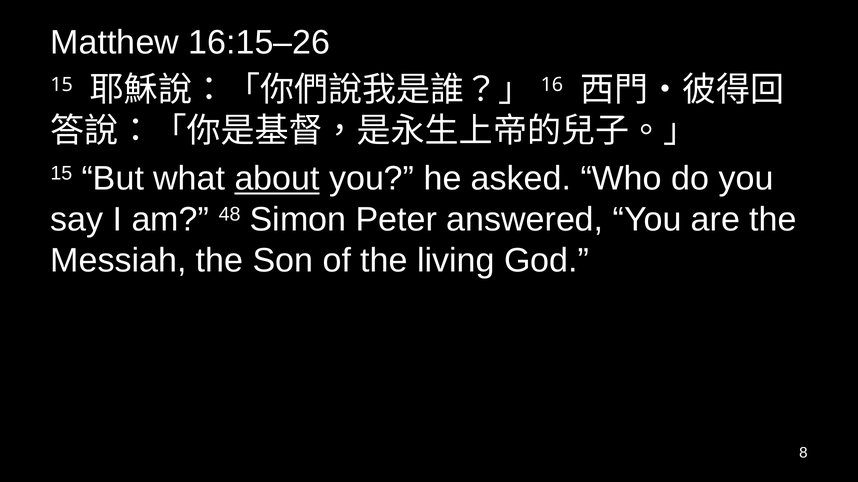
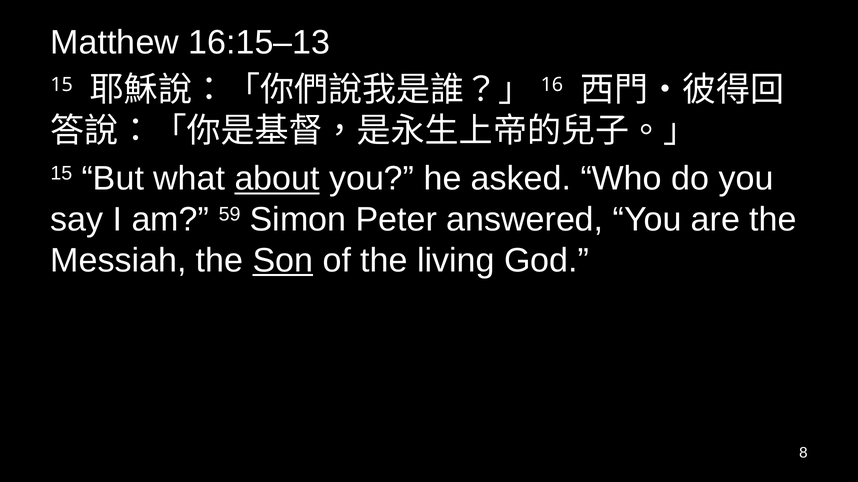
16:15–26: 16:15–26 -> 16:15–13 (259, 43)
48: 48 -> 59 (230, 214)
Son underline: none -> present (283, 261)
